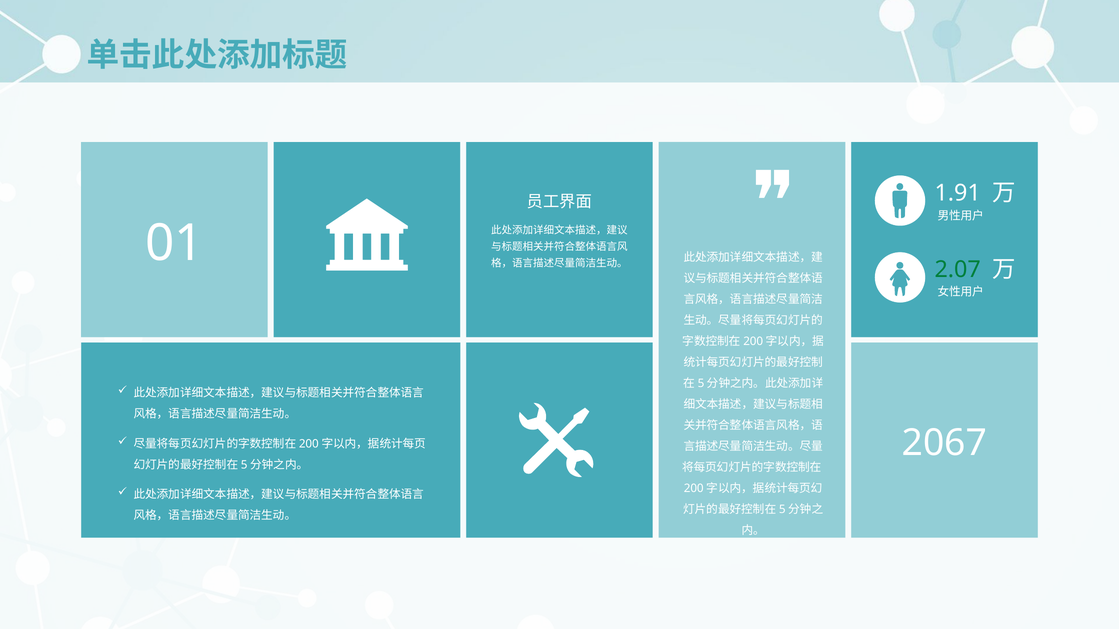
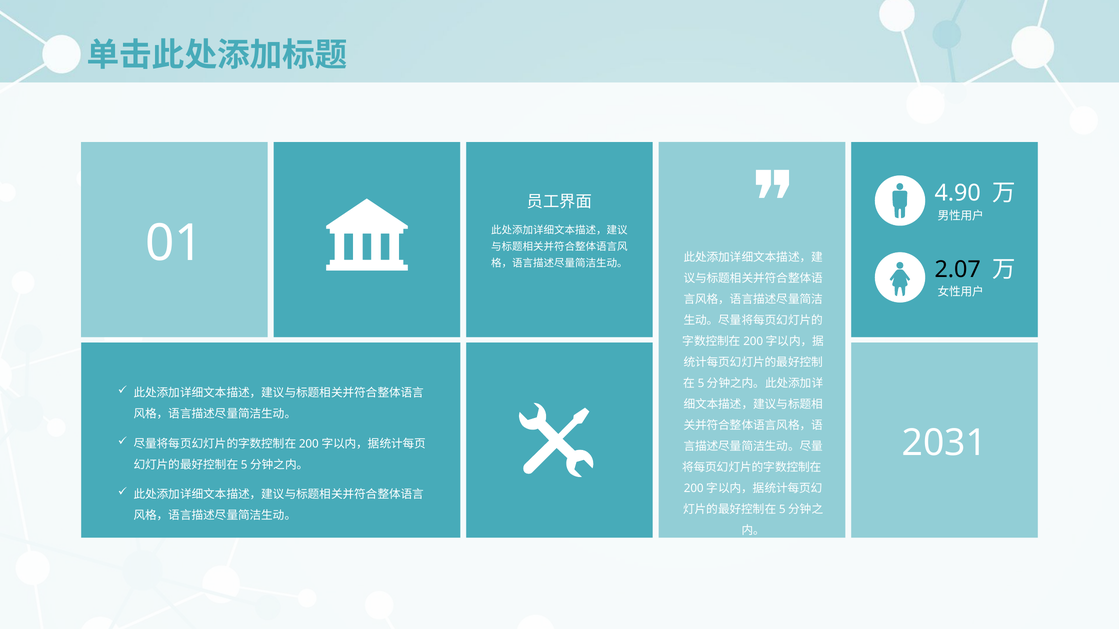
1.91: 1.91 -> 4.90 (958, 193)
2.07 colour: green -> black (958, 270)
2067: 2067 -> 2031 (944, 443)
